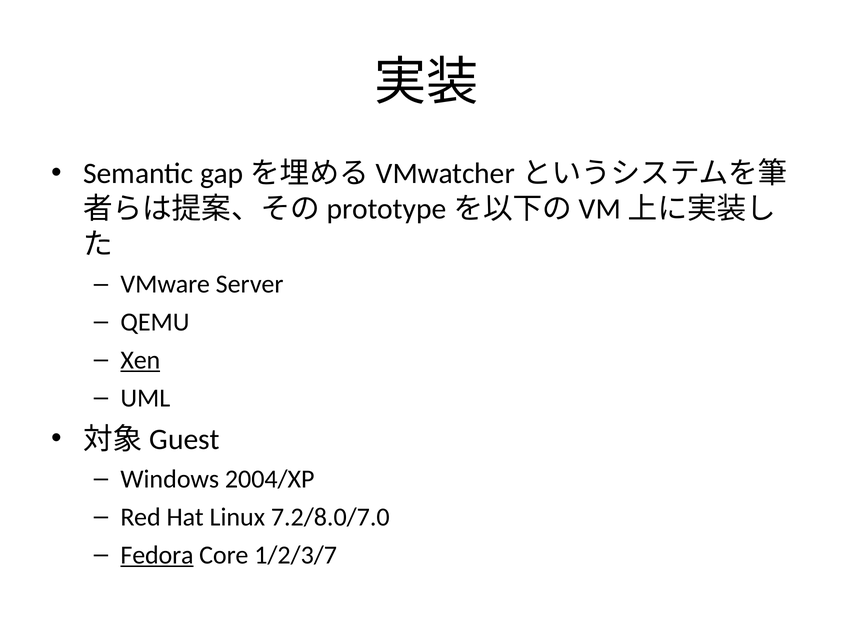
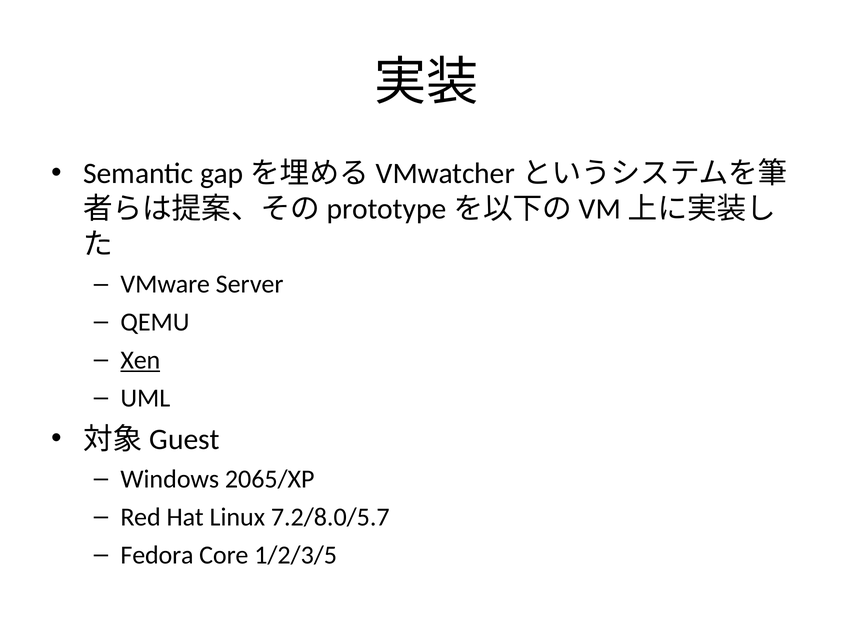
2004/XP: 2004/XP -> 2065/XP (270, 479)
7.2/8.0/7.0: 7.2/8.0/7.0 -> 7.2/8.0/5.7 (330, 517)
Fedora underline: present -> none (157, 555)
1/2/3/7: 1/2/3/7 -> 1/2/3/5 (296, 555)
